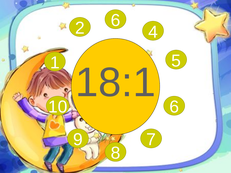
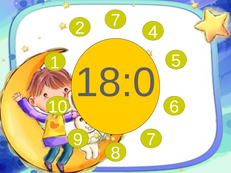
2 6: 6 -> 7 (115, 20)
18:1: 18:1 -> 18:0 (115, 83)
